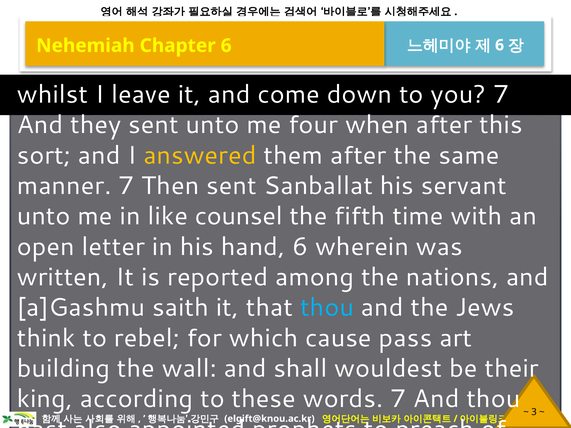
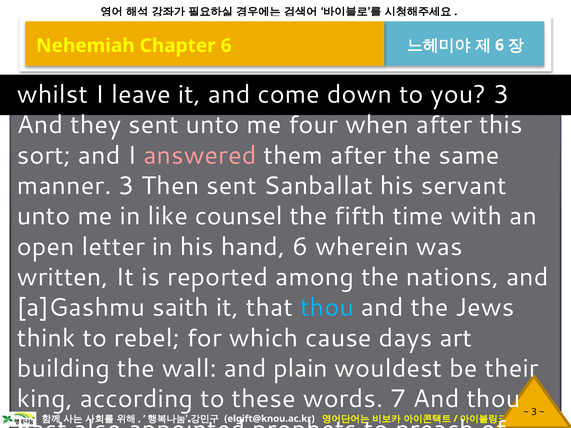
you 7: 7 -> 3 (501, 95)
answered colour: yellow -> pink (200, 155)
manner 7: 7 -> 3 (126, 186)
pass: pass -> days (406, 338)
shall: shall -> plain (300, 369)
